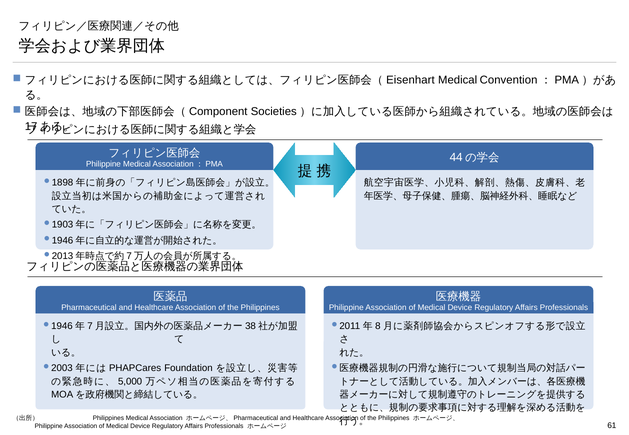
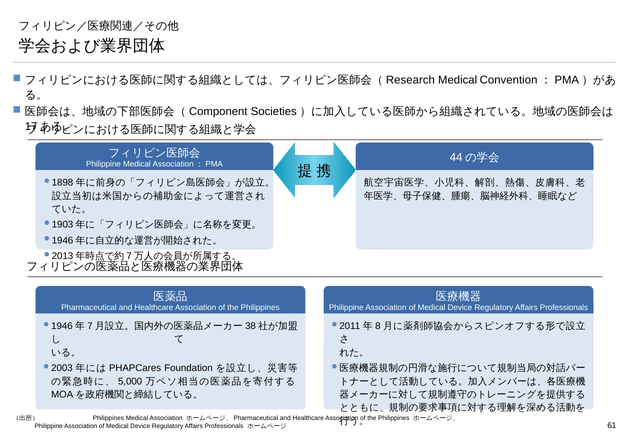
Eisenhart: Eisenhart -> Research (410, 80)
